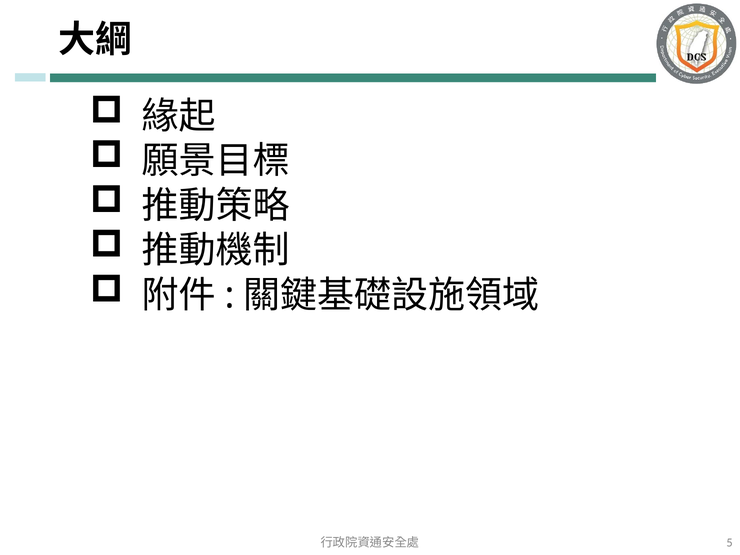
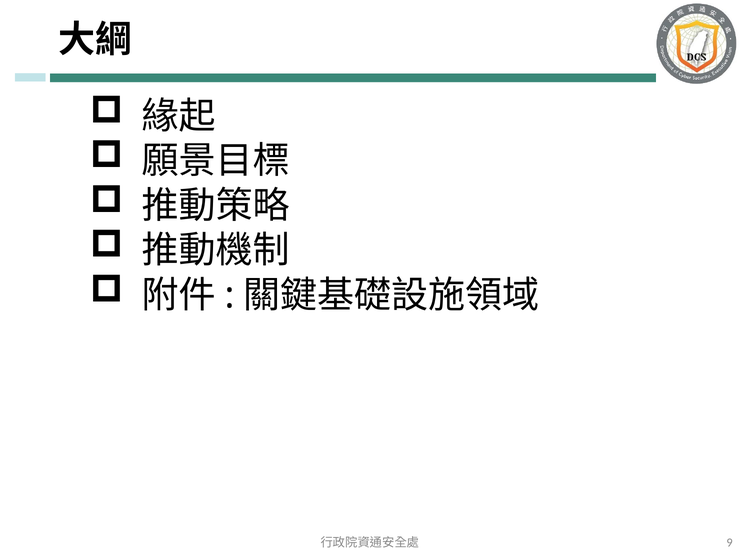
5: 5 -> 9 (730, 542)
